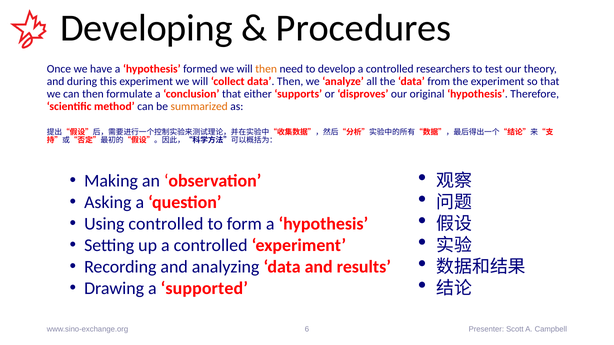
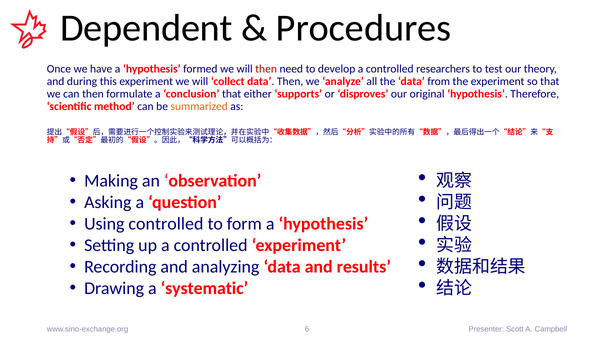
Developing: Developing -> Dependent (146, 28)
then colour: orange -> red (266, 69)
supported: supported -> systematic (204, 289)
